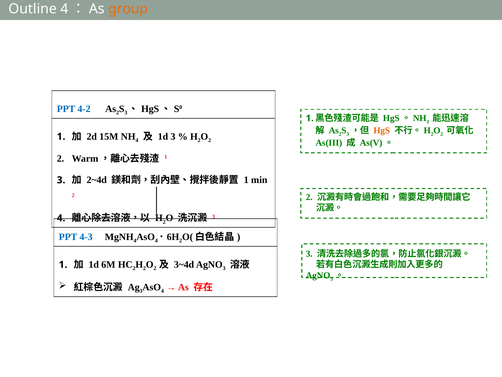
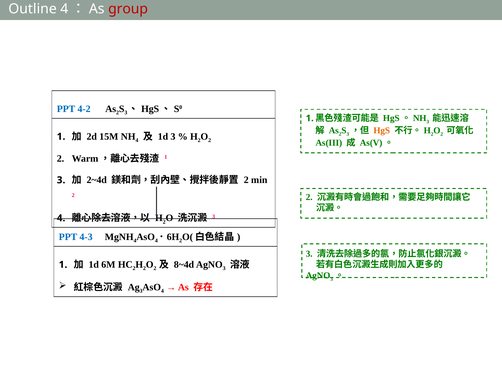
group colour: orange -> red (128, 9)
1: 1 -> 2 (246, 180)
3~4d: 3~4d -> 8~4d (184, 264)
